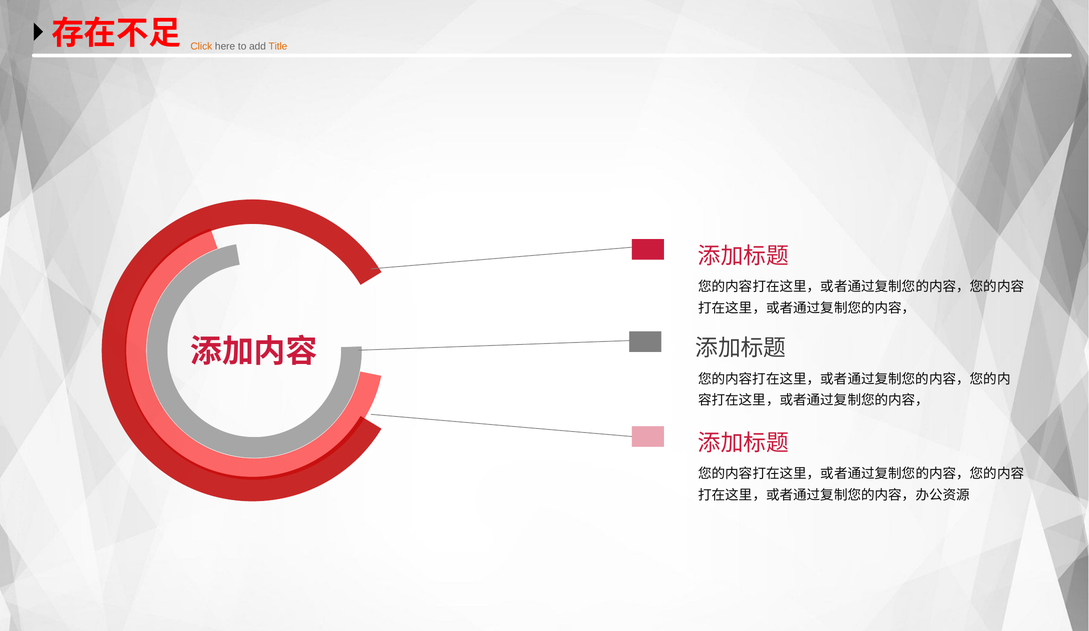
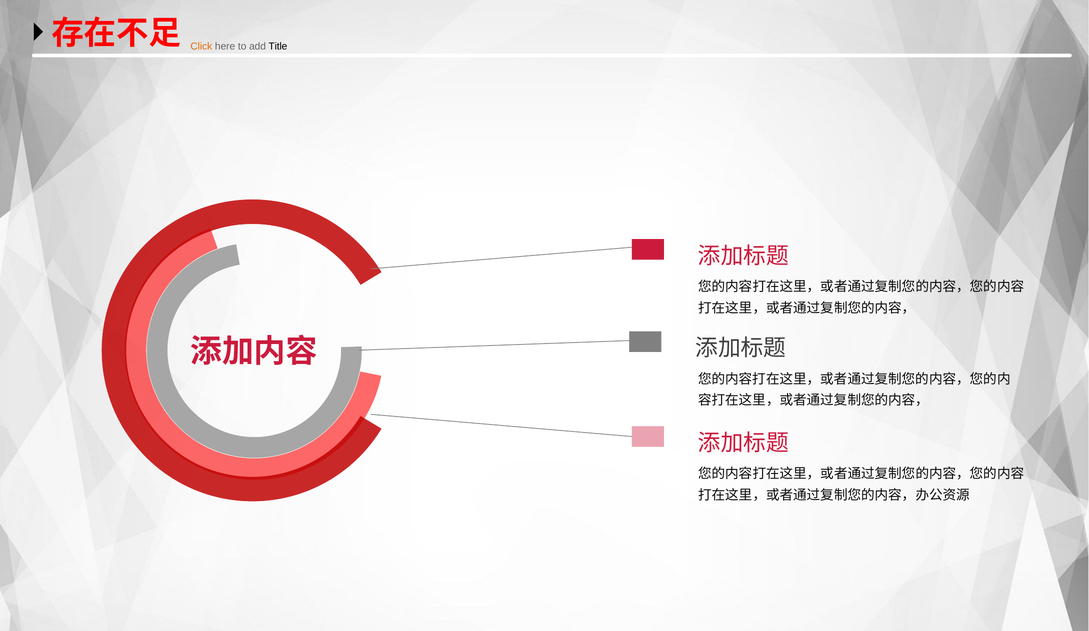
Title colour: orange -> black (278, 46)
